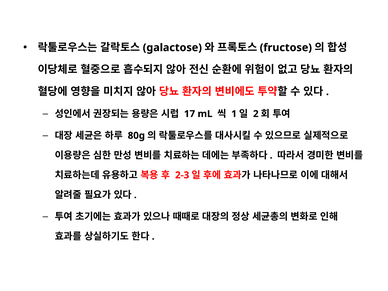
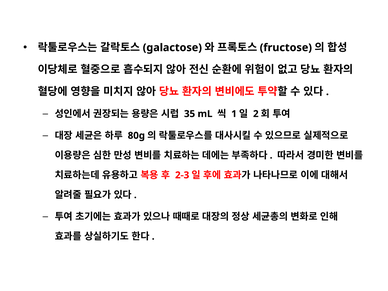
17: 17 -> 35 (190, 114)
